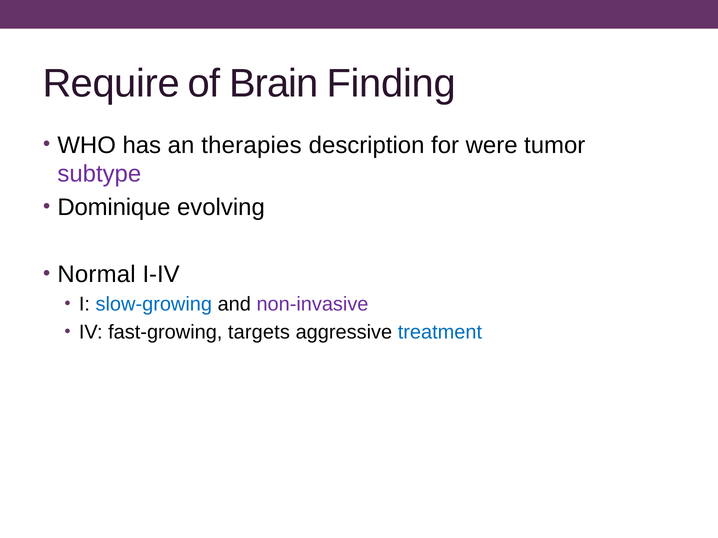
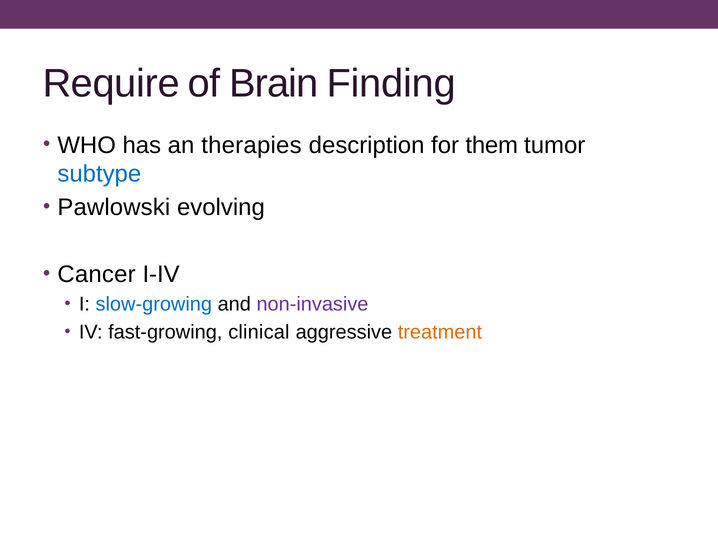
were: were -> them (492, 145)
subtype colour: purple -> blue (99, 174)
Dominique: Dominique -> Pawlowski (114, 207)
Normal: Normal -> Cancer (97, 274)
targets: targets -> clinical (259, 332)
treatment colour: blue -> orange (440, 332)
